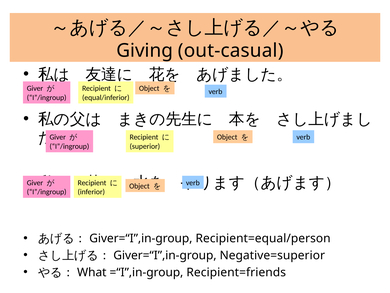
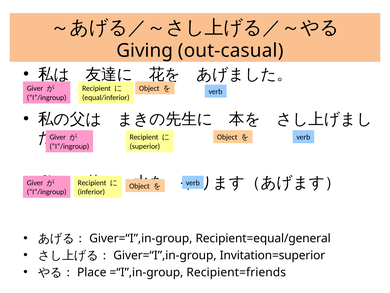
Recipient=equal/person: Recipient=equal/person -> Recipient=equal/general (263, 238)
Negative=superior: Negative=superior -> Invitation=superior (272, 255)
What: What -> Place (92, 272)
